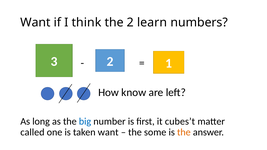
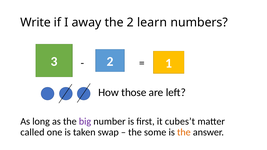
Want: Want -> Write (36, 22)
think: think -> away (87, 22)
know: know -> those (134, 93)
big colour: blue -> purple (85, 122)
taken want: want -> swap (108, 132)
